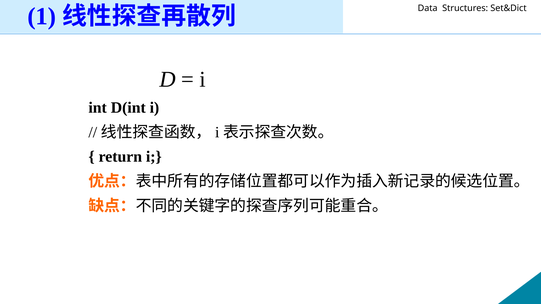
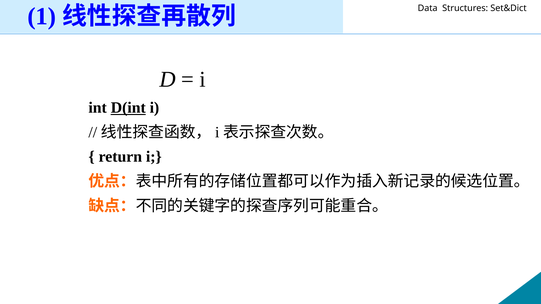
D(int underline: none -> present (128, 108)
